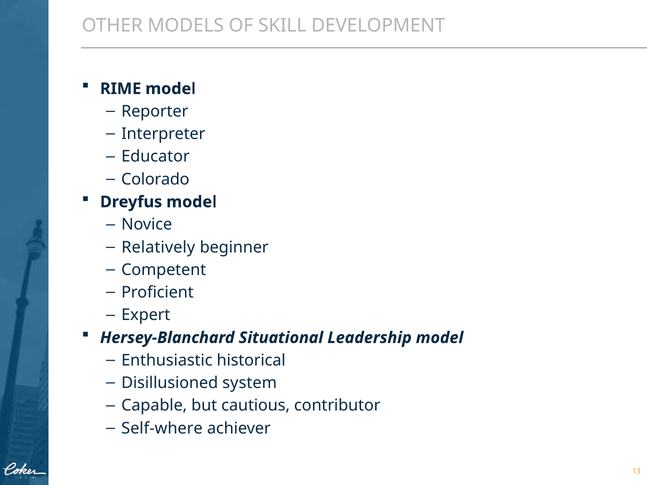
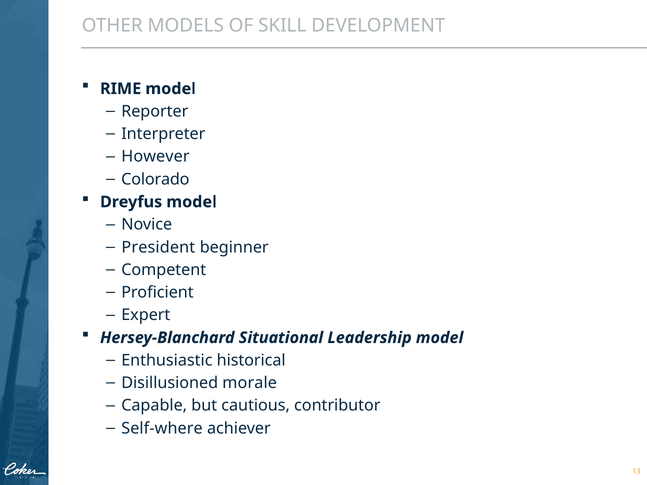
Educator: Educator -> However (155, 157)
Relatively: Relatively -> President (158, 247)
system: system -> morale (250, 383)
